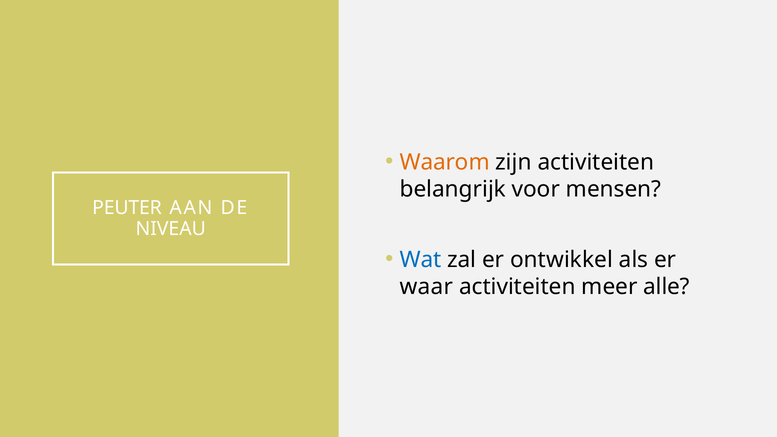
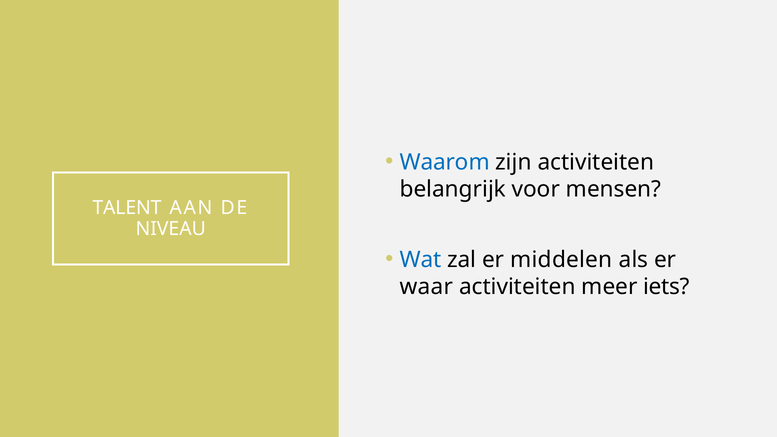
Waarom colour: orange -> blue (445, 162)
PEUTER: PEUTER -> TALENT (127, 208)
ontwikkel: ontwikkel -> middelen (561, 260)
alle: alle -> iets (667, 287)
